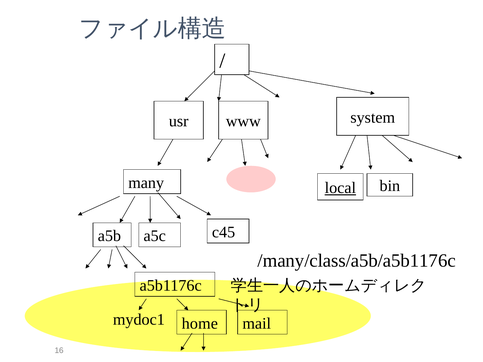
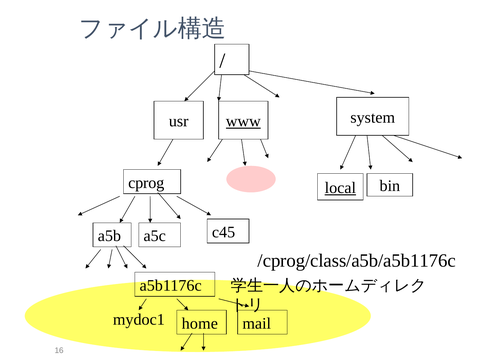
www underline: none -> present (243, 121)
many: many -> cprog (146, 183)
/many/class/a5b/a5b1176c: /many/class/a5b/a5b1176c -> /cprog/class/a5b/a5b1176c (357, 261)
